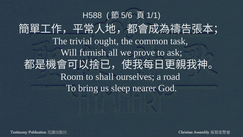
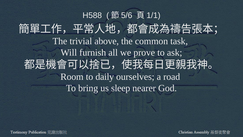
ought: ought -> above (107, 41)
shall: shall -> daily (105, 77)
